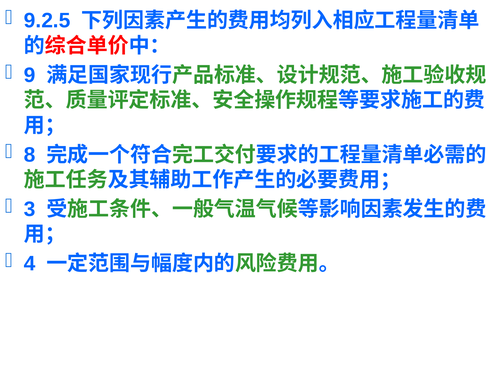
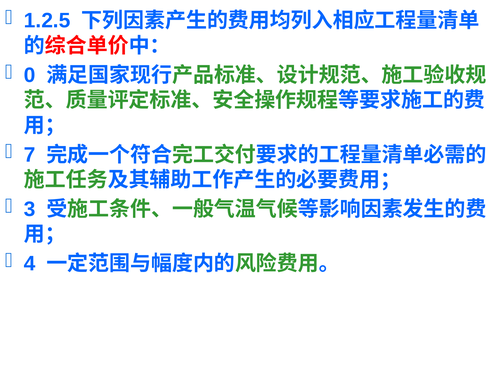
9.2.5: 9.2.5 -> 1.2.5 (47, 21)
9: 9 -> 0 (30, 75)
8: 8 -> 7 (30, 155)
